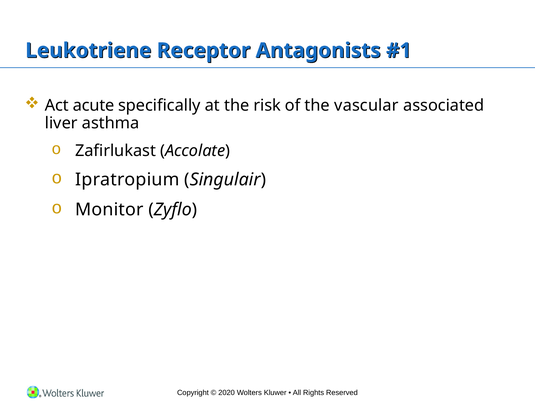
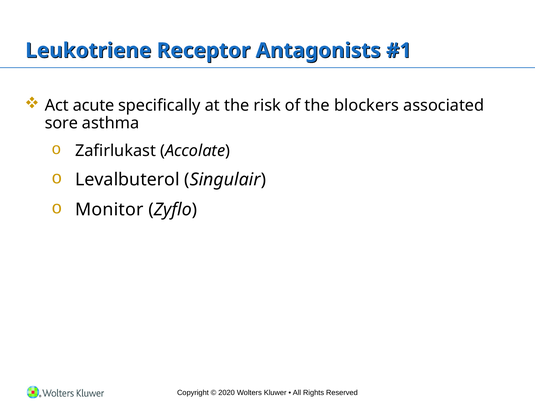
vascular: vascular -> blockers (367, 106)
liver: liver -> sore (61, 123)
Ipratropium: Ipratropium -> Levalbuterol (127, 180)
